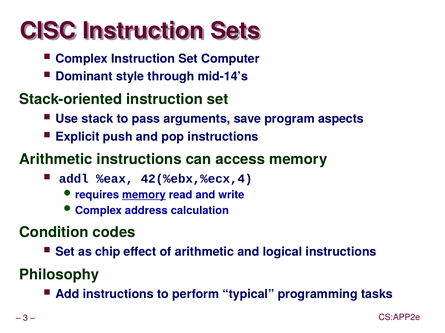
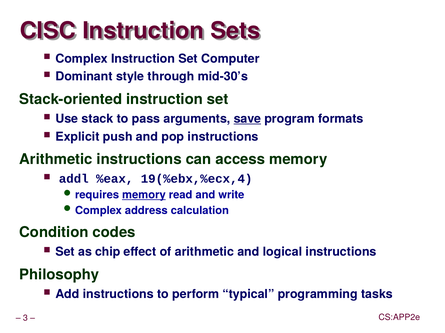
mid-14’s: mid-14’s -> mid-30’s (223, 77)
save underline: none -> present (247, 119)
aspects: aspects -> formats (341, 119)
42(%ebx,%ecx,4: 42(%ebx,%ecx,4 -> 19(%ebx,%ecx,4 (197, 179)
